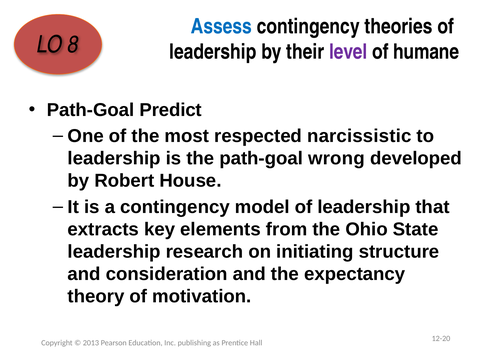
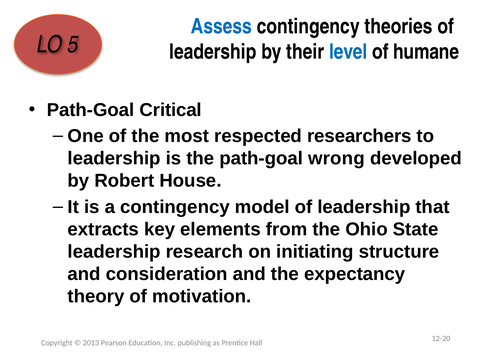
8: 8 -> 5 (73, 45)
level colour: purple -> blue (348, 52)
Predict: Predict -> Critical (171, 110)
narcissistic: narcissistic -> researchers (359, 136)
